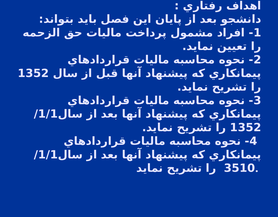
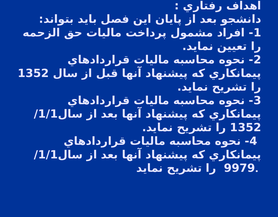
3510: 3510 -> 9979 (240, 168)
